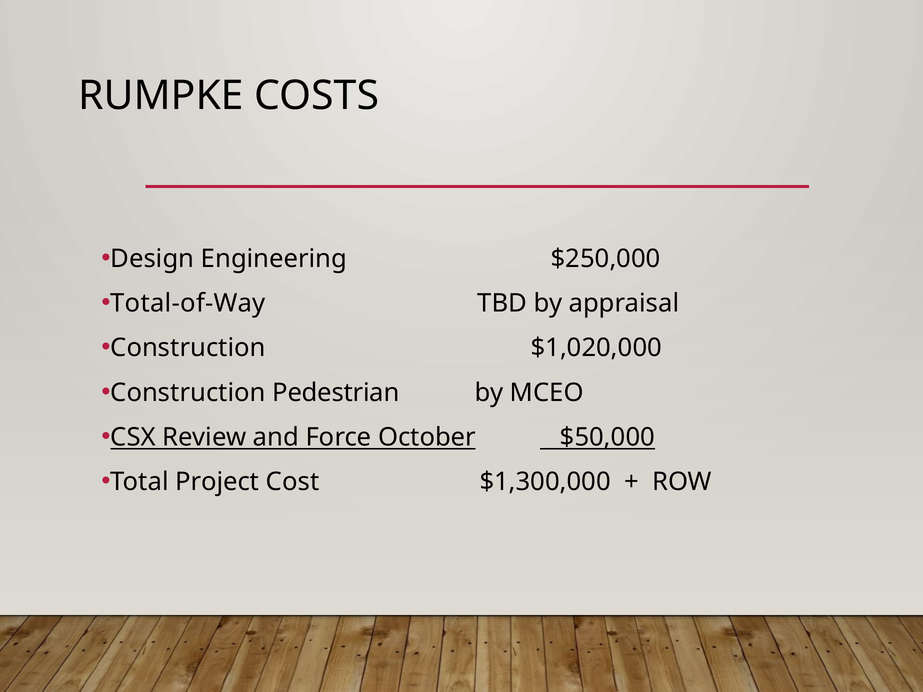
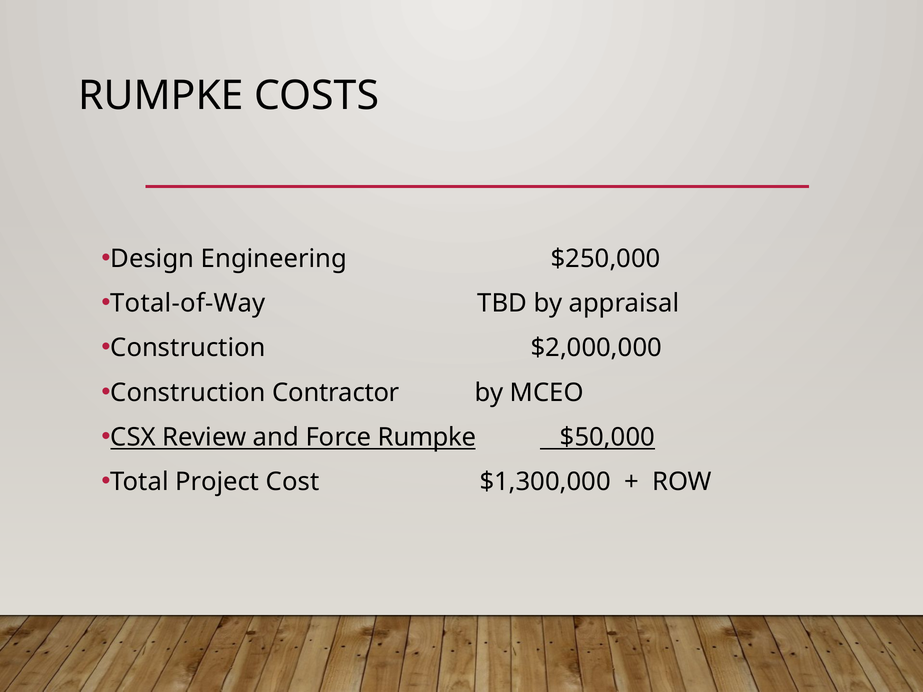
$1,020,000: $1,020,000 -> $2,000,000 (596, 348)
Pedestrian: Pedestrian -> Contractor (336, 393)
Force October: October -> Rumpke (427, 437)
